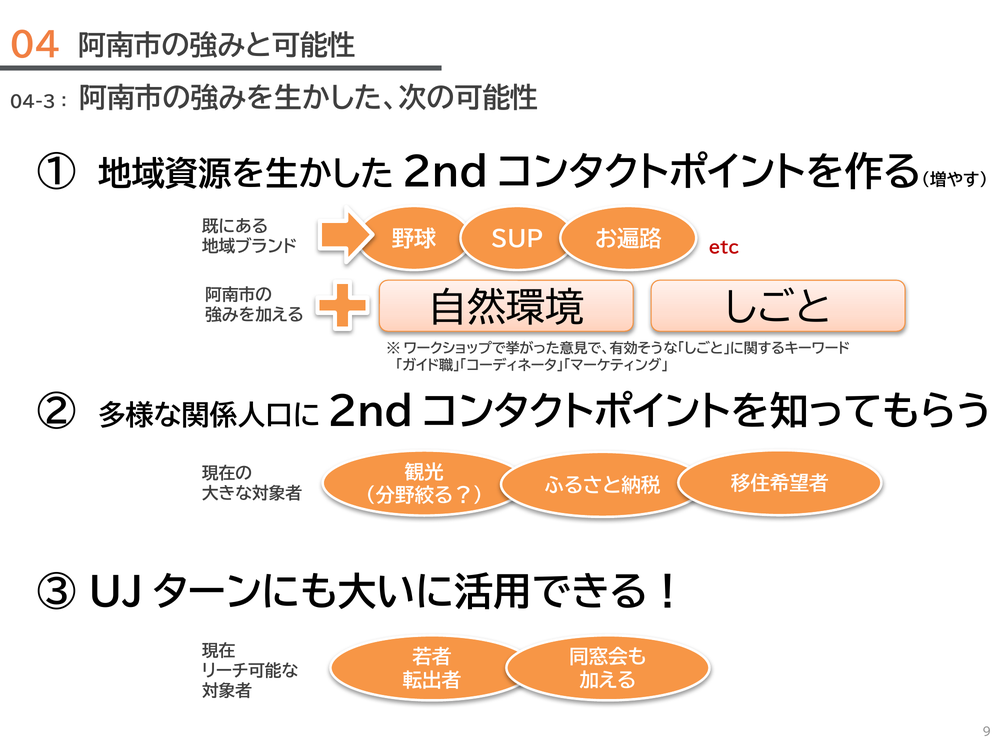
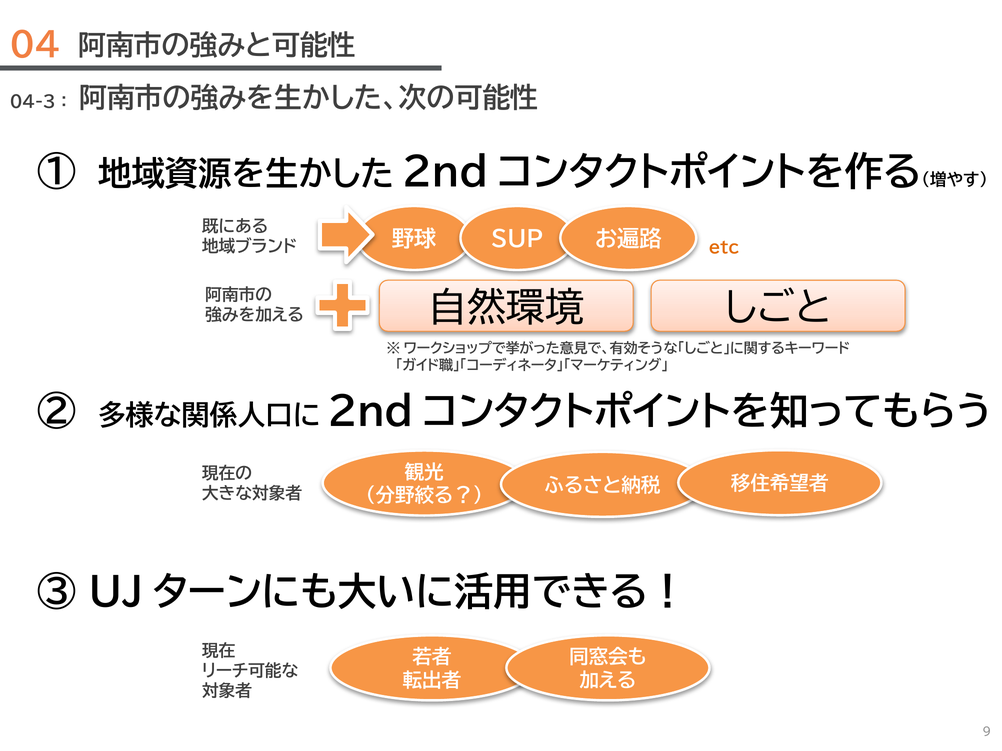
etc colour: red -> orange (724, 248)
